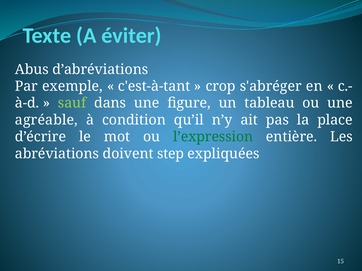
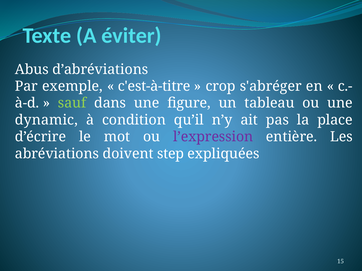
c'est-à-tant: c'est-à-tant -> c'est-à-titre (154, 86)
agréable: agréable -> dynamic (46, 120)
l’expression colour: green -> purple (213, 137)
